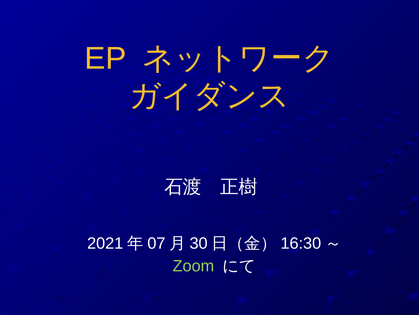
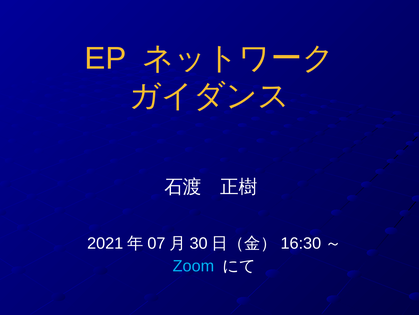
Zoom colour: light green -> light blue (193, 266)
